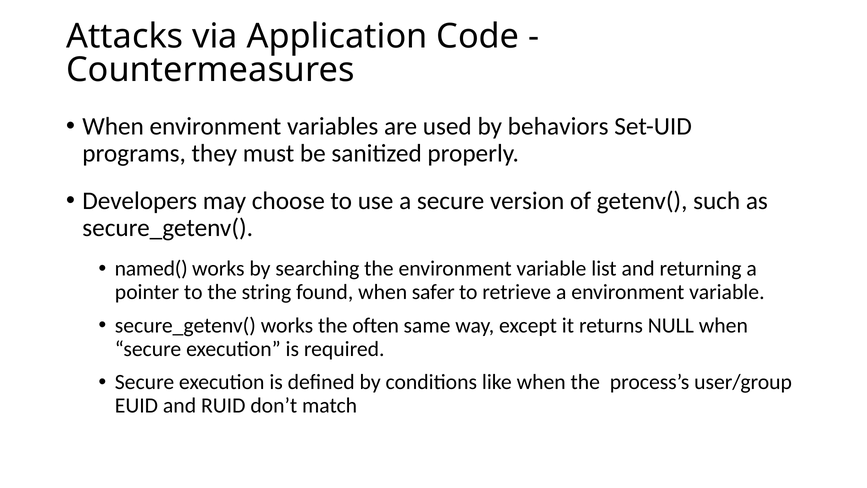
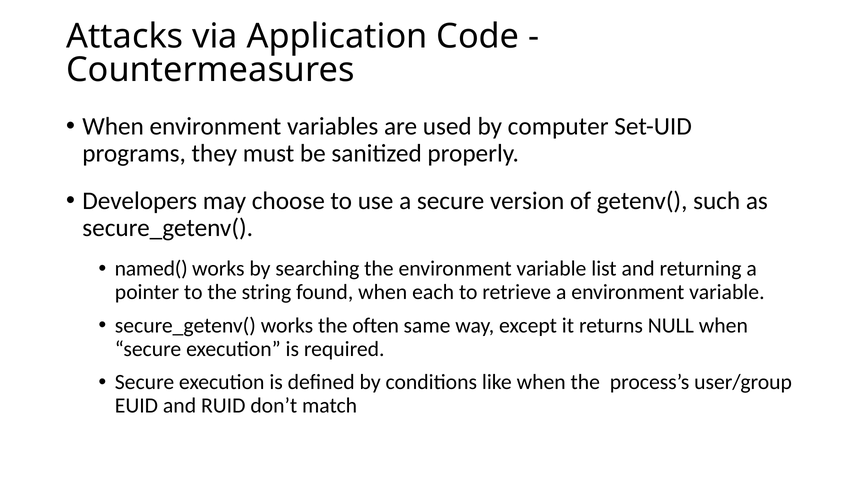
behaviors: behaviors -> computer (558, 126)
safer: safer -> each (433, 292)
